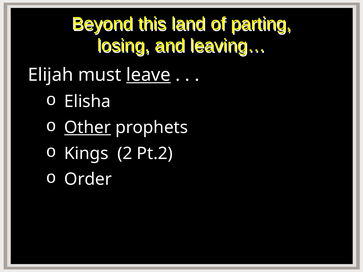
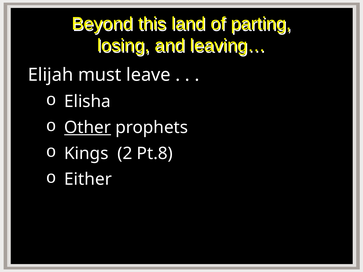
leave underline: present -> none (148, 75)
Pt.2: Pt.2 -> Pt.8 (155, 153)
Order: Order -> Either (88, 179)
